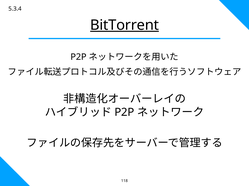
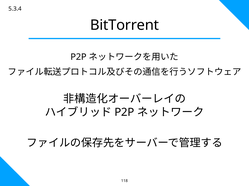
BitTorrent underline: present -> none (125, 25)
